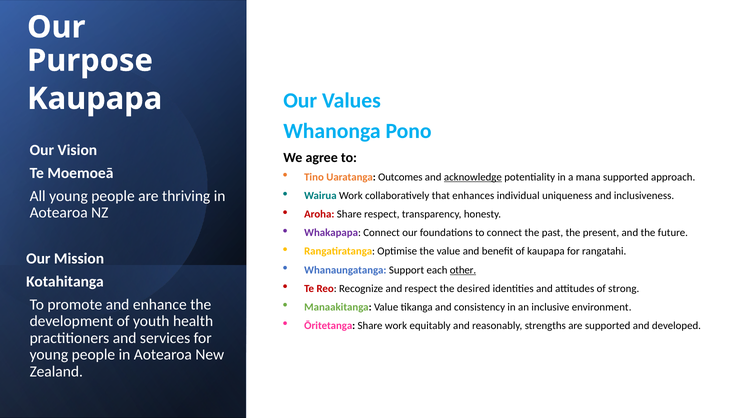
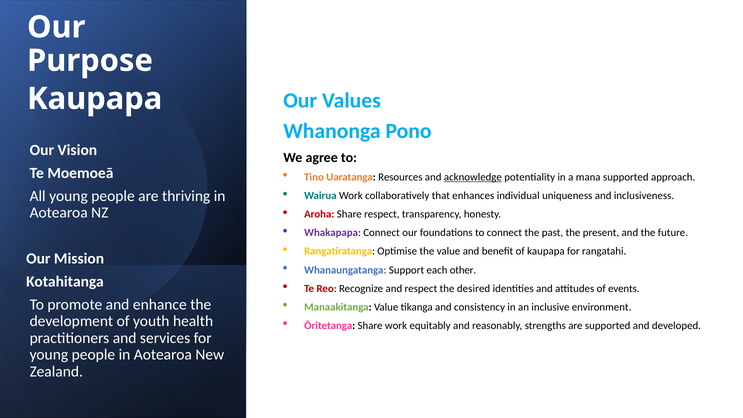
Outcomes: Outcomes -> Resources (400, 177)
other underline: present -> none (463, 270)
strong: strong -> events (624, 288)
